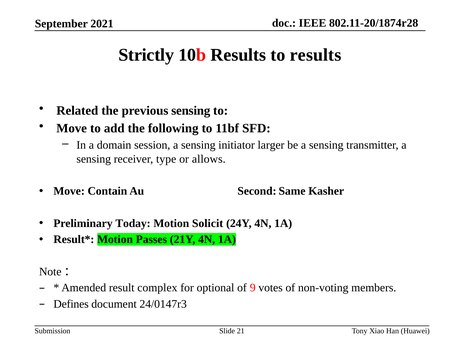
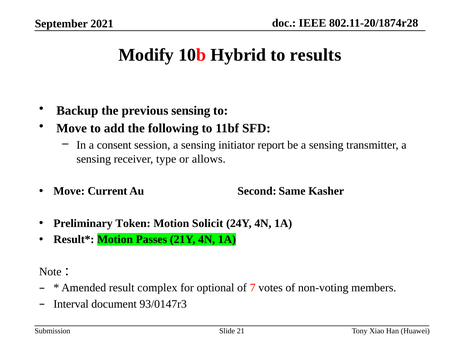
Strictly: Strictly -> Modify (146, 55)
10b Results: Results -> Hybrid (238, 55)
Related: Related -> Backup (77, 111)
domain: domain -> consent (114, 145)
larger: larger -> report (271, 145)
Contain: Contain -> Current (107, 191)
Today: Today -> Token (133, 223)
9: 9 -> 7 (253, 288)
Defines: Defines -> Interval (71, 304)
24/0147r3: 24/0147r3 -> 93/0147r3 (163, 304)
